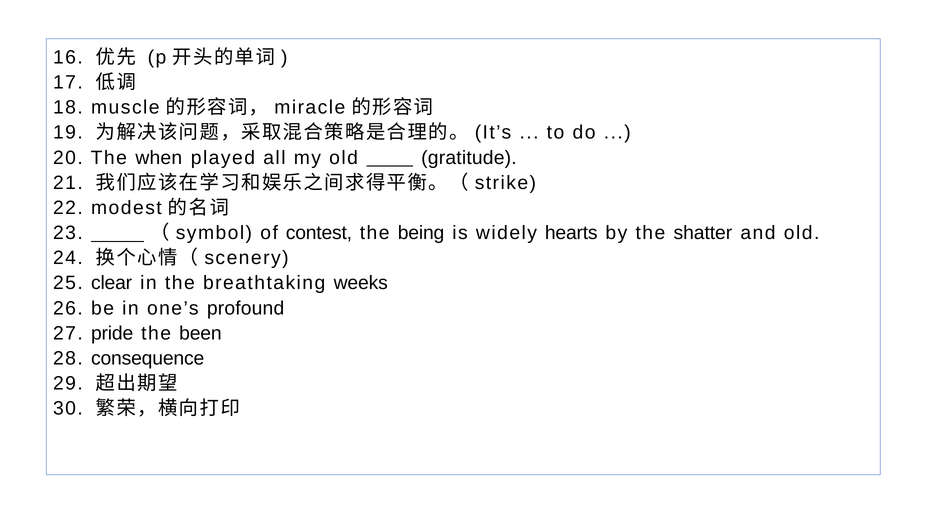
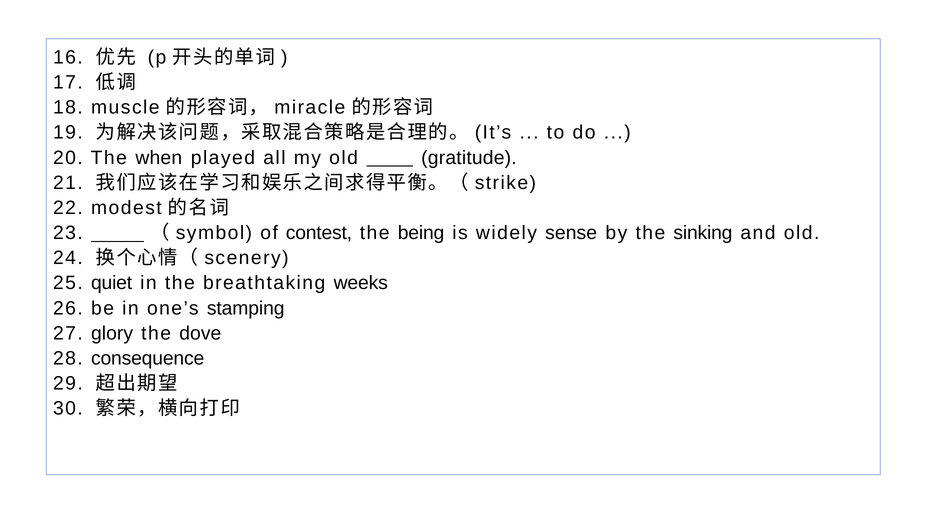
hearts: hearts -> sense (571, 233)
shatter: shatter -> sinking (703, 233)
clear: clear -> quiet (112, 283)
profound: profound -> stamping (246, 308)
pride: pride -> glory (112, 334)
been: been -> dove (200, 334)
